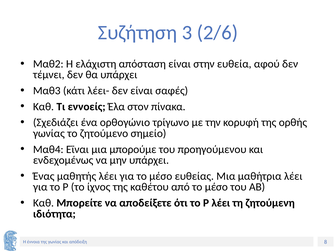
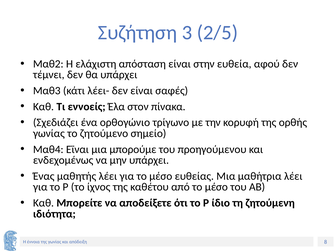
2/6: 2/6 -> 2/5 (217, 33)
Ρ λέει: λέει -> ίδιο (221, 203)
